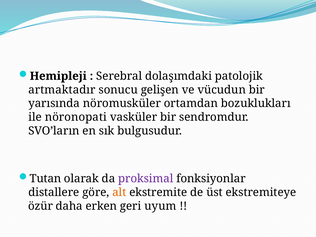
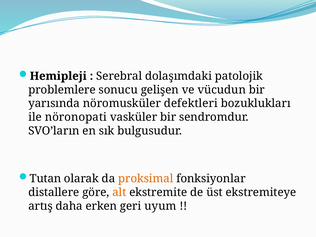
artmaktadır: artmaktadır -> problemlere (62, 90)
ortamdan: ortamdan -> defektleri (191, 103)
proksimal colour: purple -> orange (146, 179)
özür: özür -> artış (41, 206)
